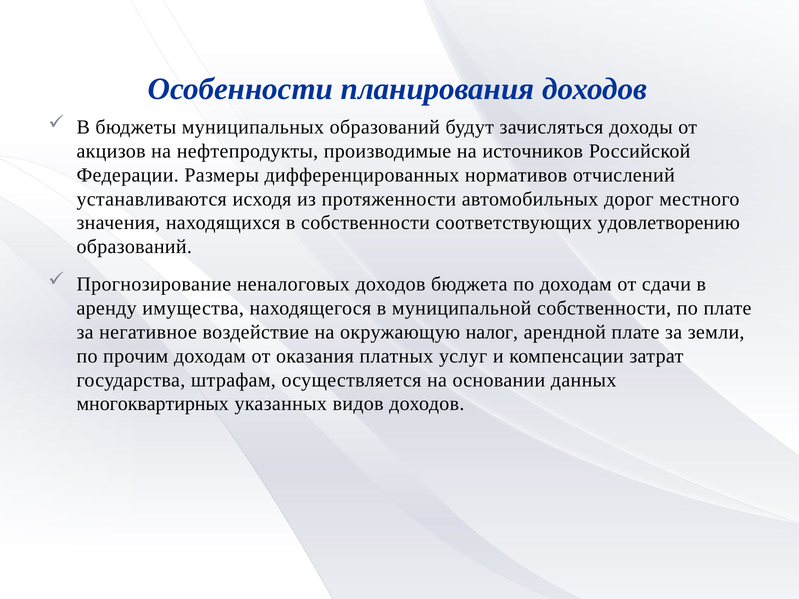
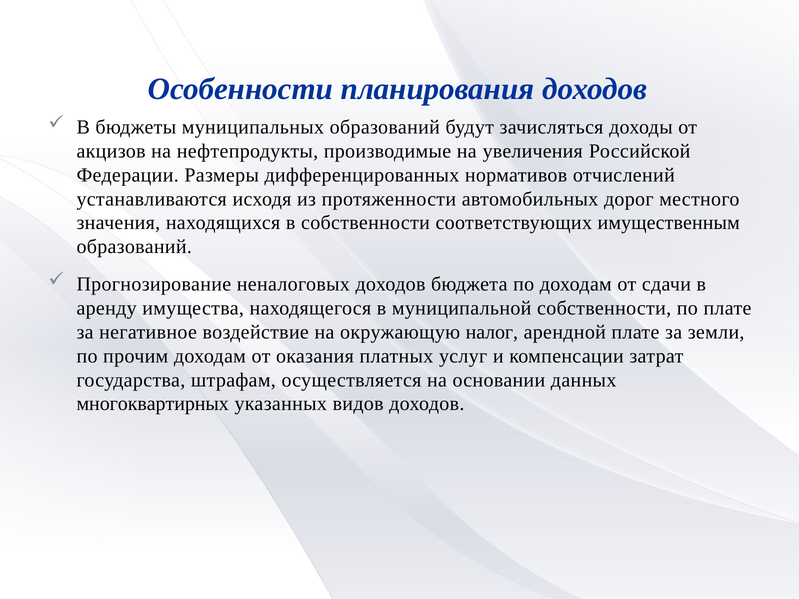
источников: источников -> увеличения (533, 151)
удовлетворению: удовлетворению -> имущественным (669, 223)
